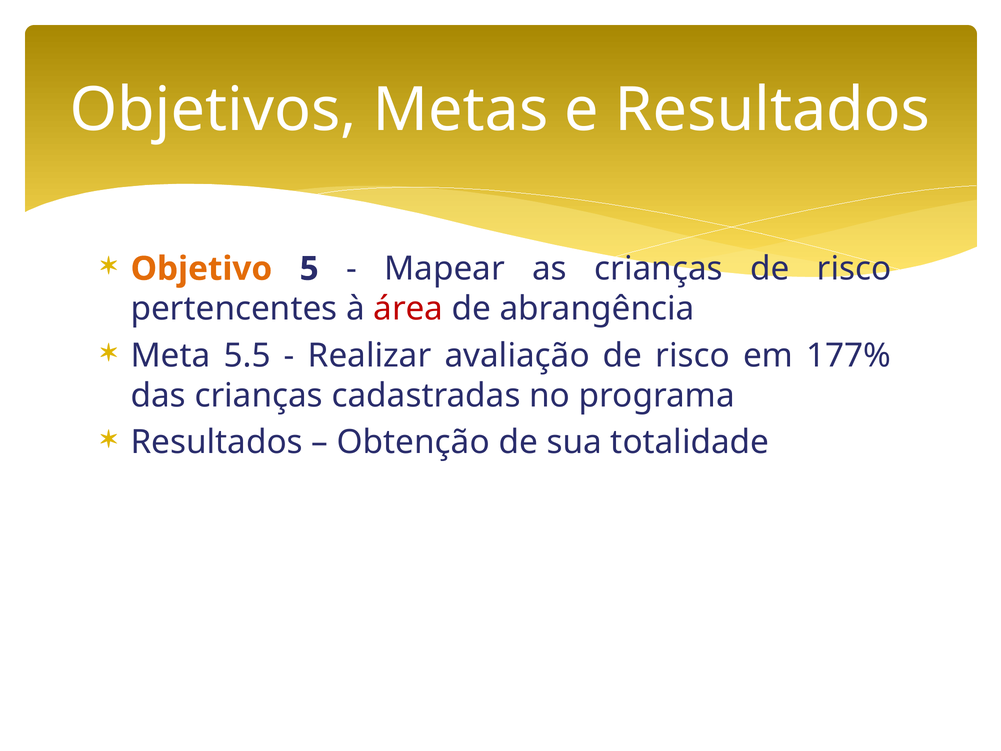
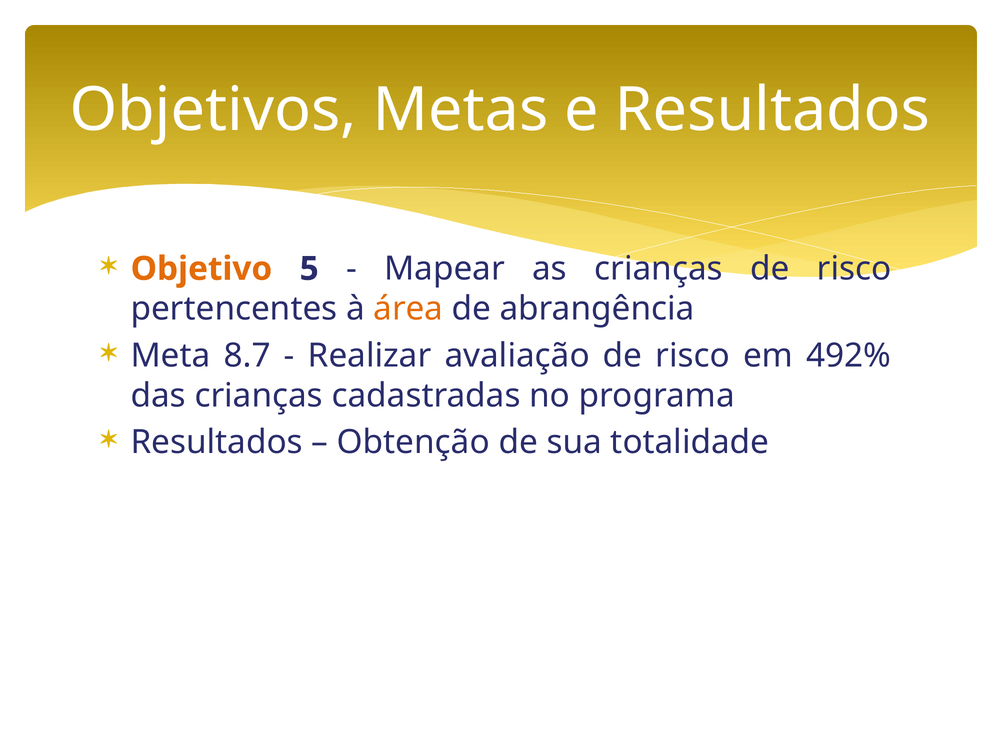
área colour: red -> orange (408, 309)
5.5: 5.5 -> 8.7 (247, 355)
177%: 177% -> 492% (849, 355)
